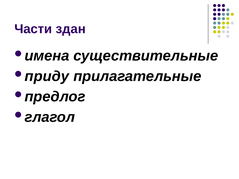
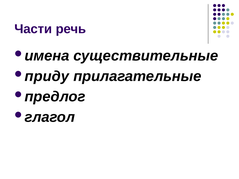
здан: здан -> речь (71, 29)
